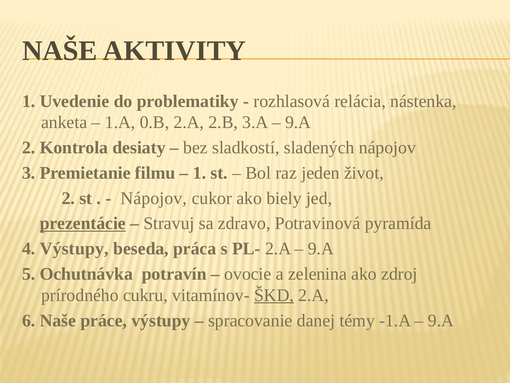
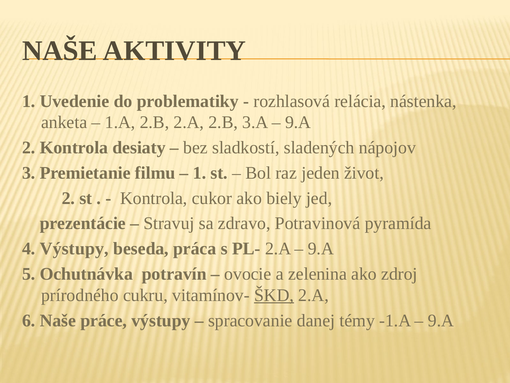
1.A 0.B: 0.B -> 2.B (154, 122)
Nápojov: Nápojov -> Kontrola (154, 198)
prezentácie underline: present -> none (83, 223)
